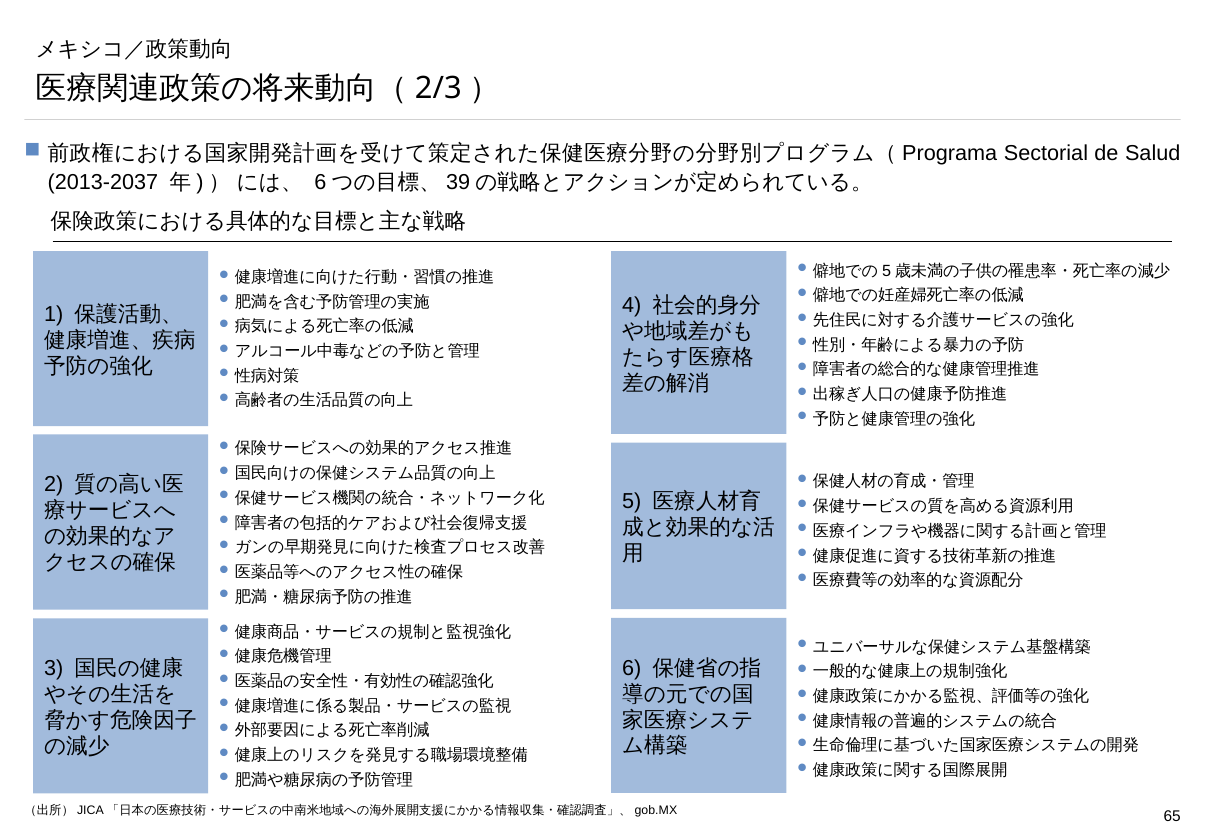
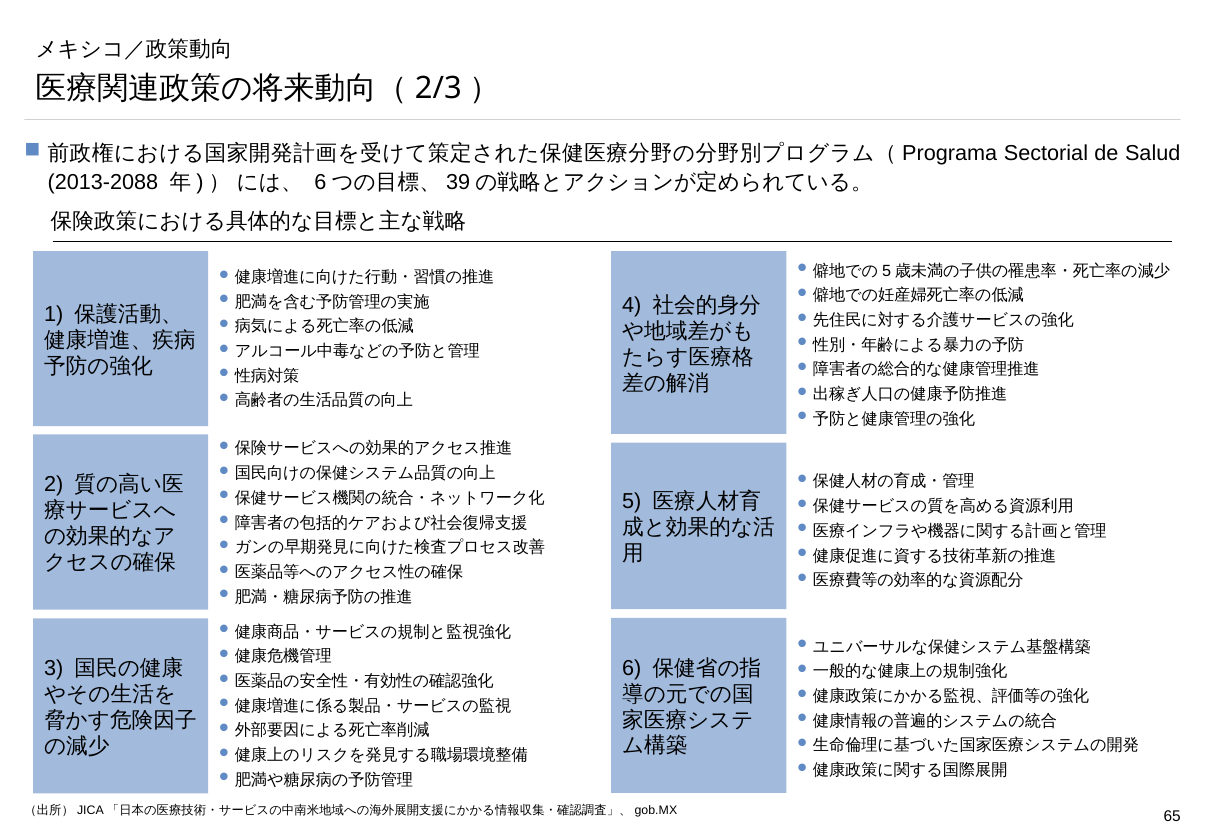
2013-2037: 2013-2037 -> 2013-2088 (103, 182)
